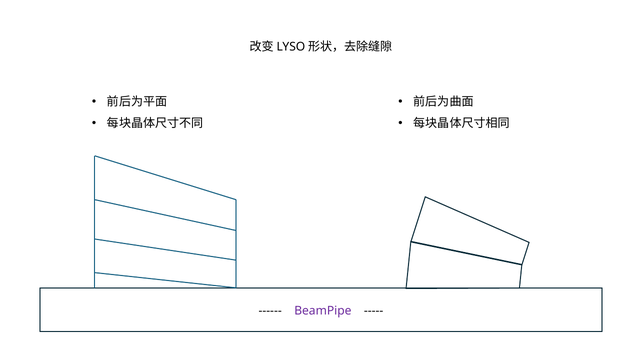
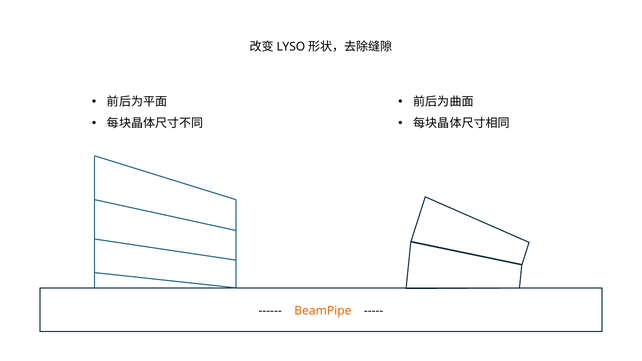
BeamPipe colour: purple -> orange (323, 311)
